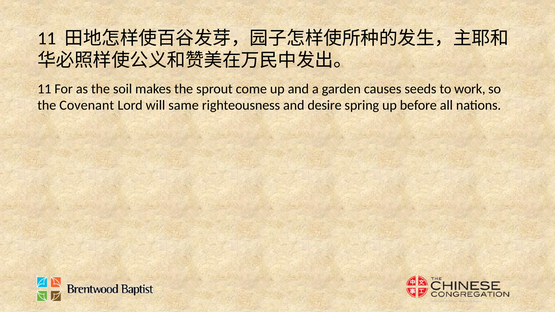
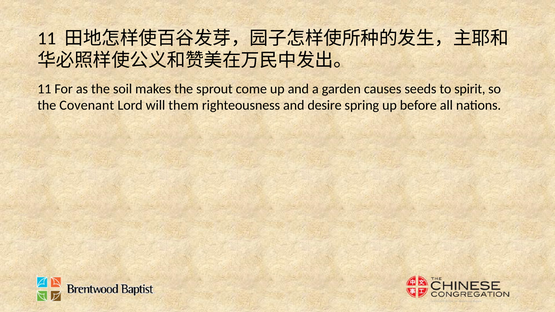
work: work -> spirit (470, 89)
same: same -> them (184, 105)
